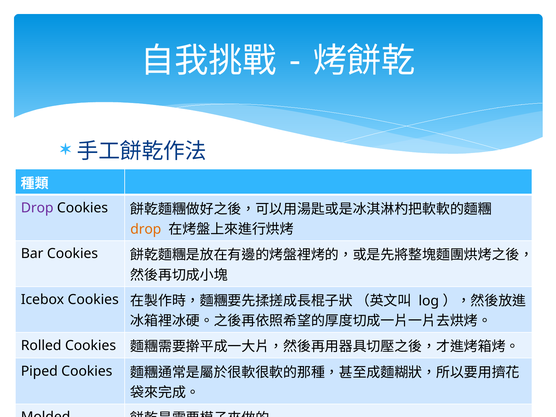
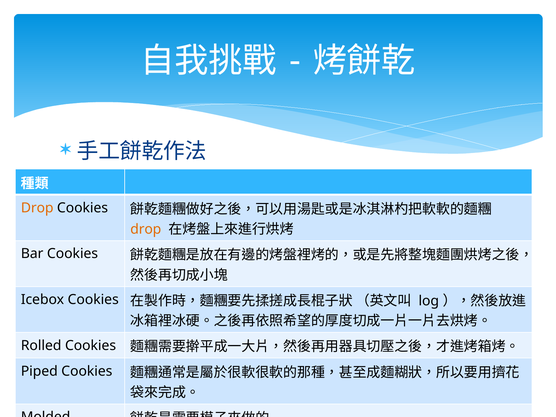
Drop colour: purple -> orange (37, 208)
